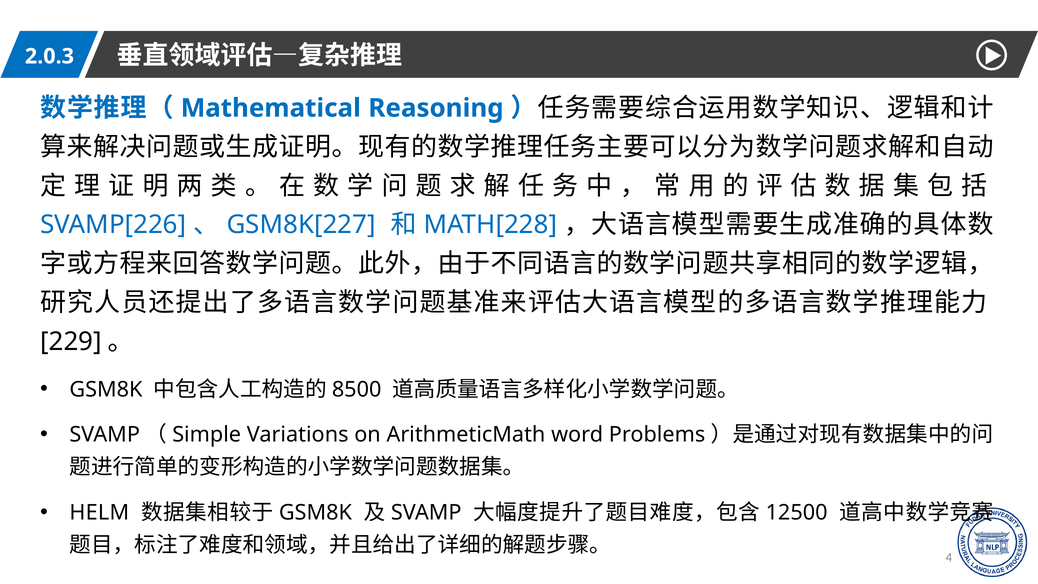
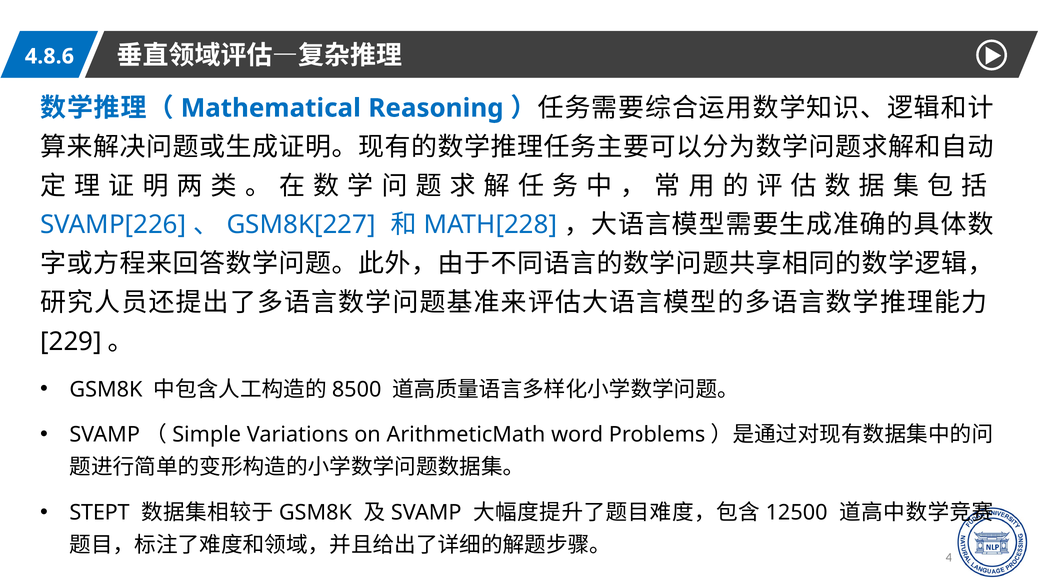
2.0.3: 2.0.3 -> 4.8.6 (49, 56)
HELM: HELM -> STEPT (100, 513)
